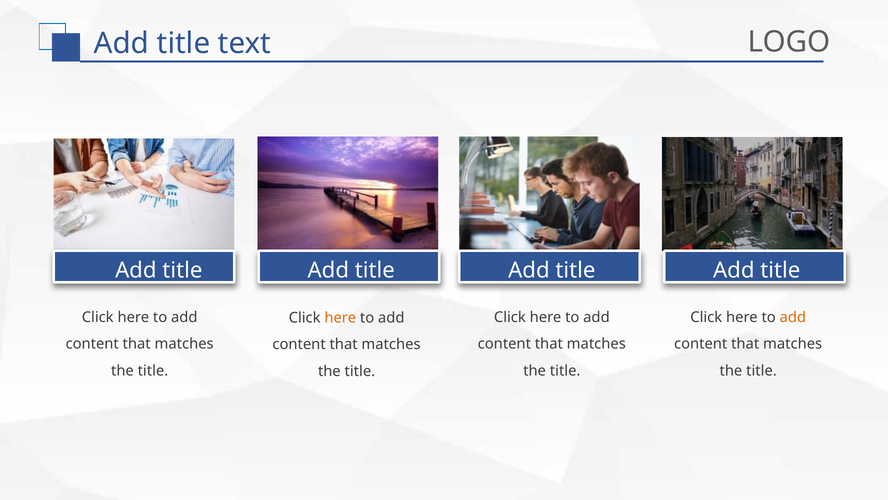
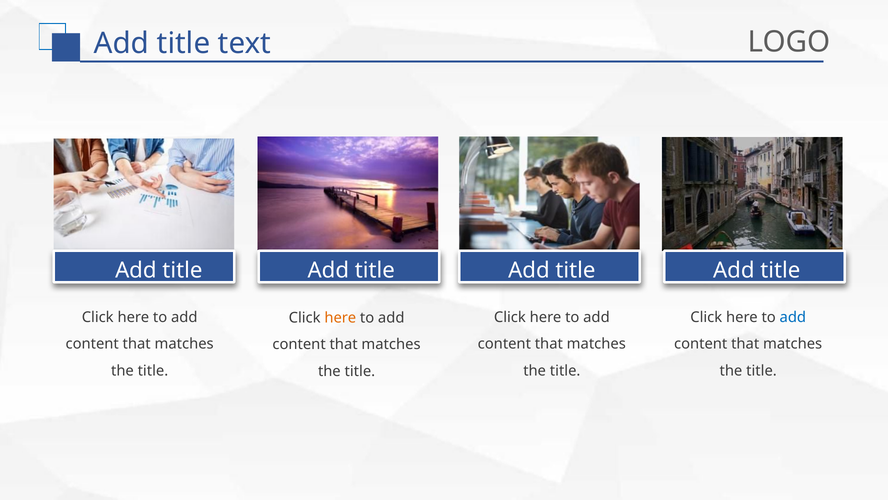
add colour: orange -> blue (793, 317)
